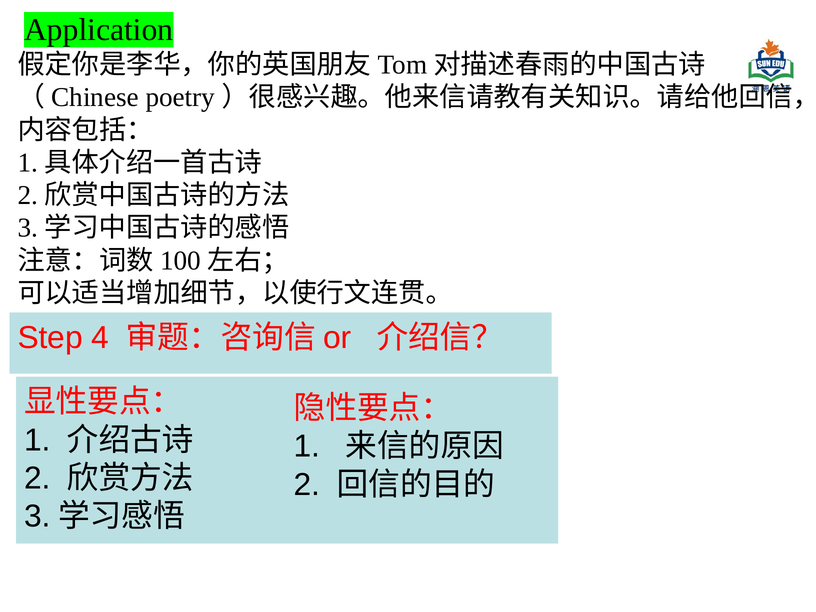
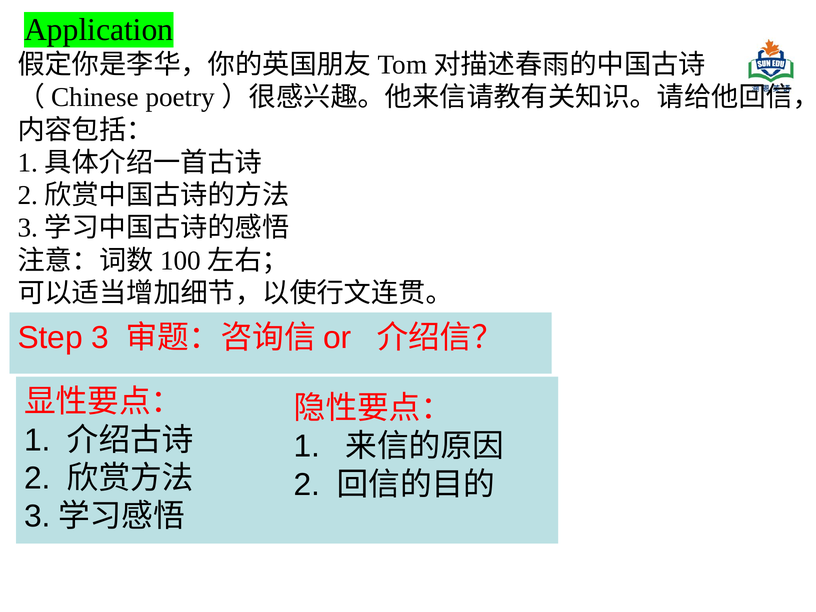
Step 4: 4 -> 3 (100, 338)
